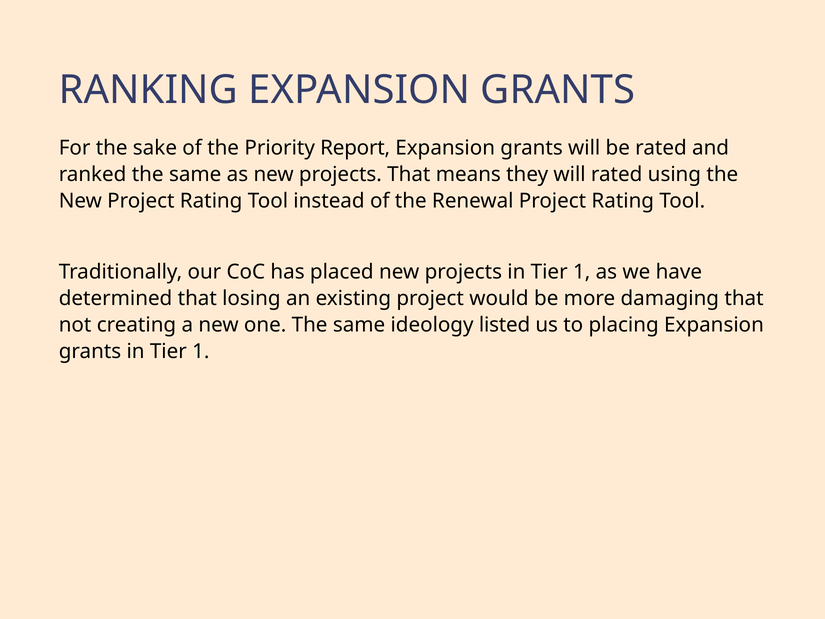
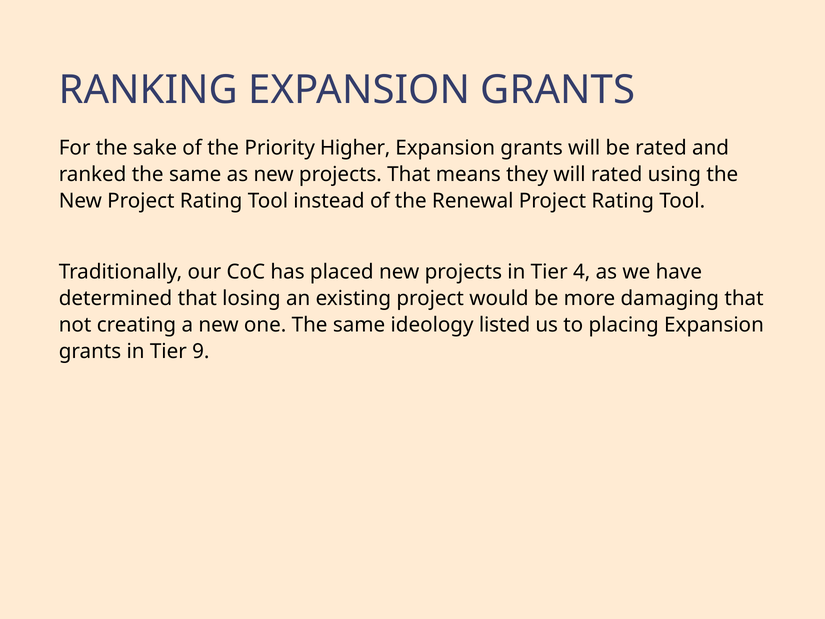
Report: Report -> Higher (355, 148)
projects in Tier 1: 1 -> 4 (582, 272)
grants in Tier 1: 1 -> 9 (201, 351)
